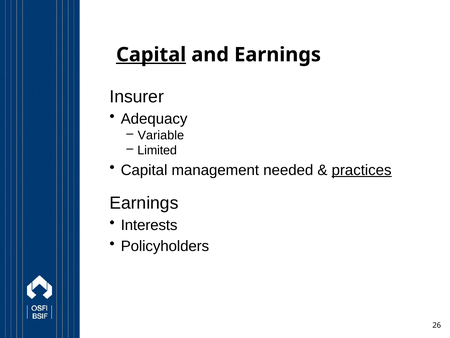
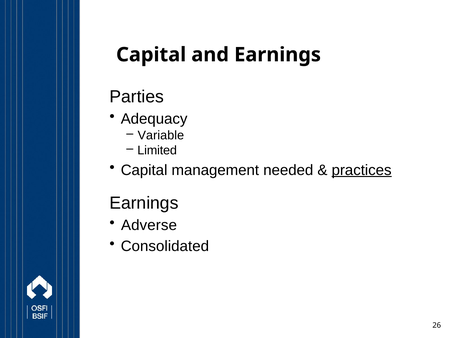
Capital underline: present -> none (151, 55)
Insurer: Insurer -> Parties (137, 96)
Interests: Interests -> Adverse (149, 225)
Policyholders: Policyholders -> Consolidated (165, 246)
